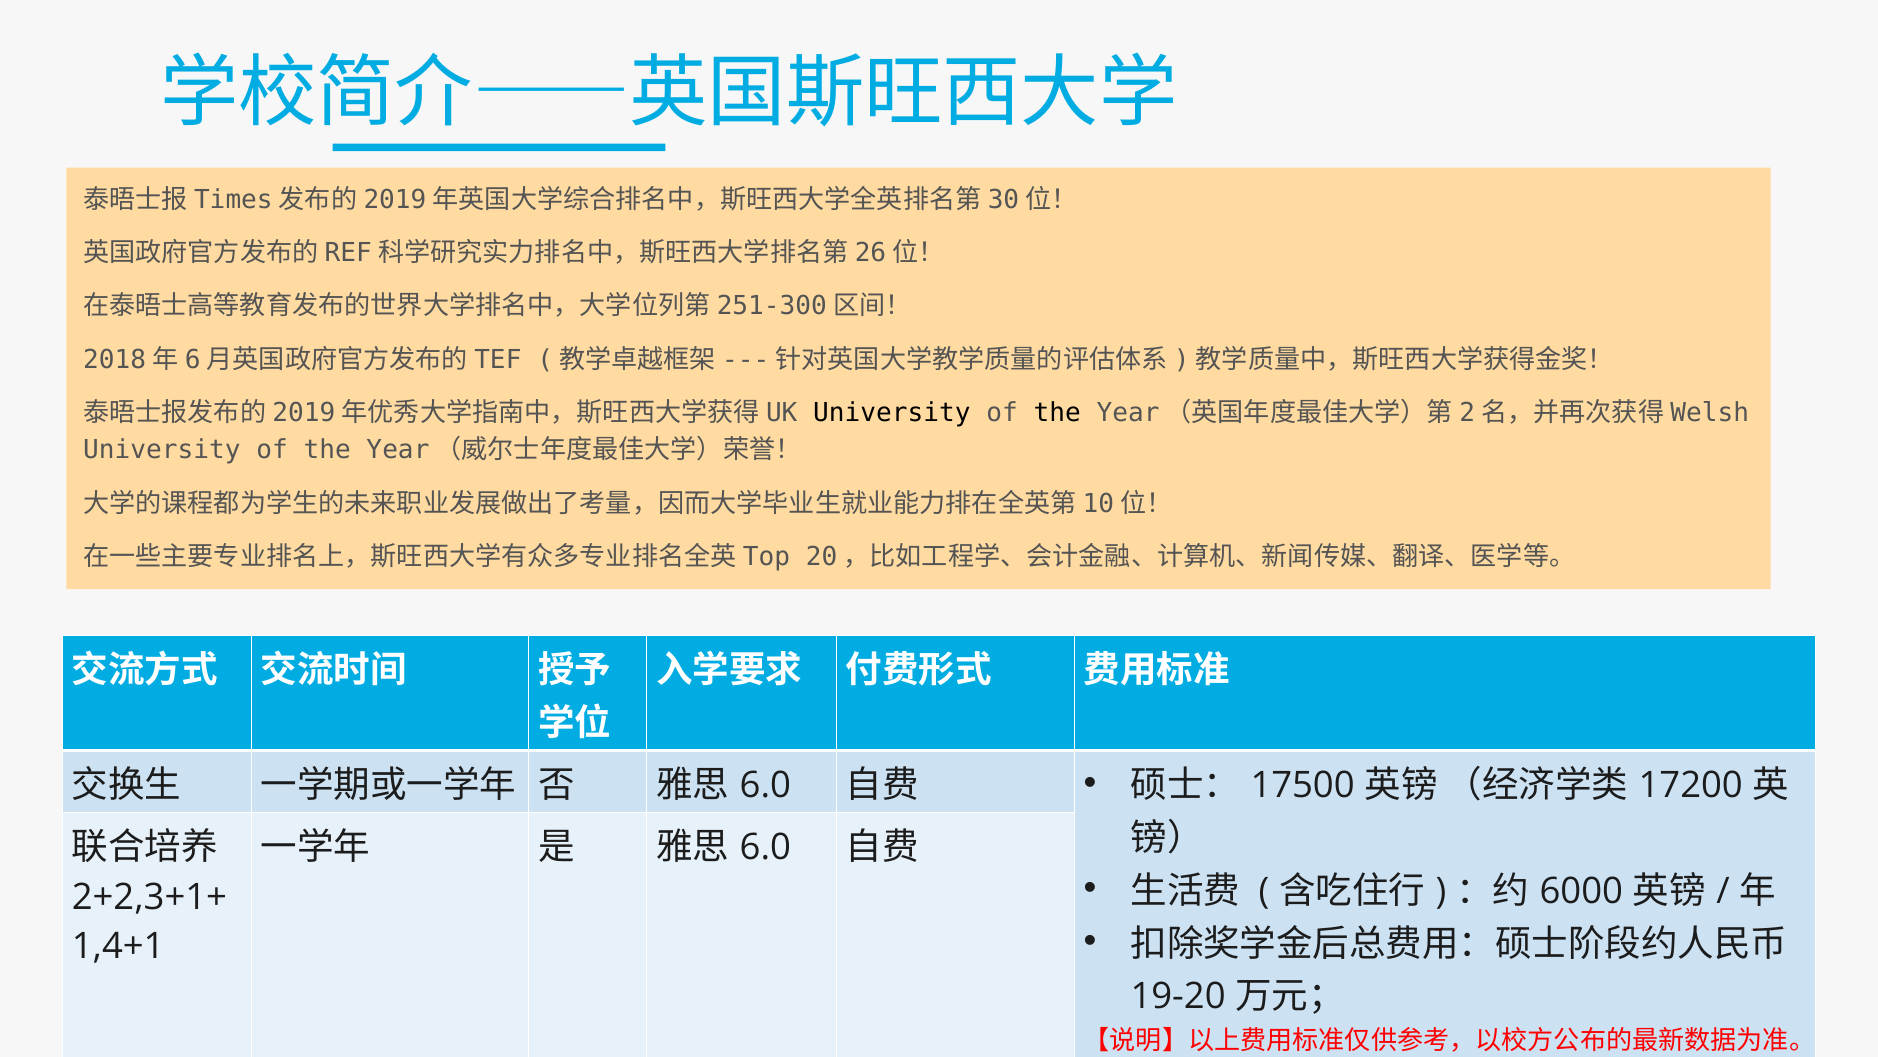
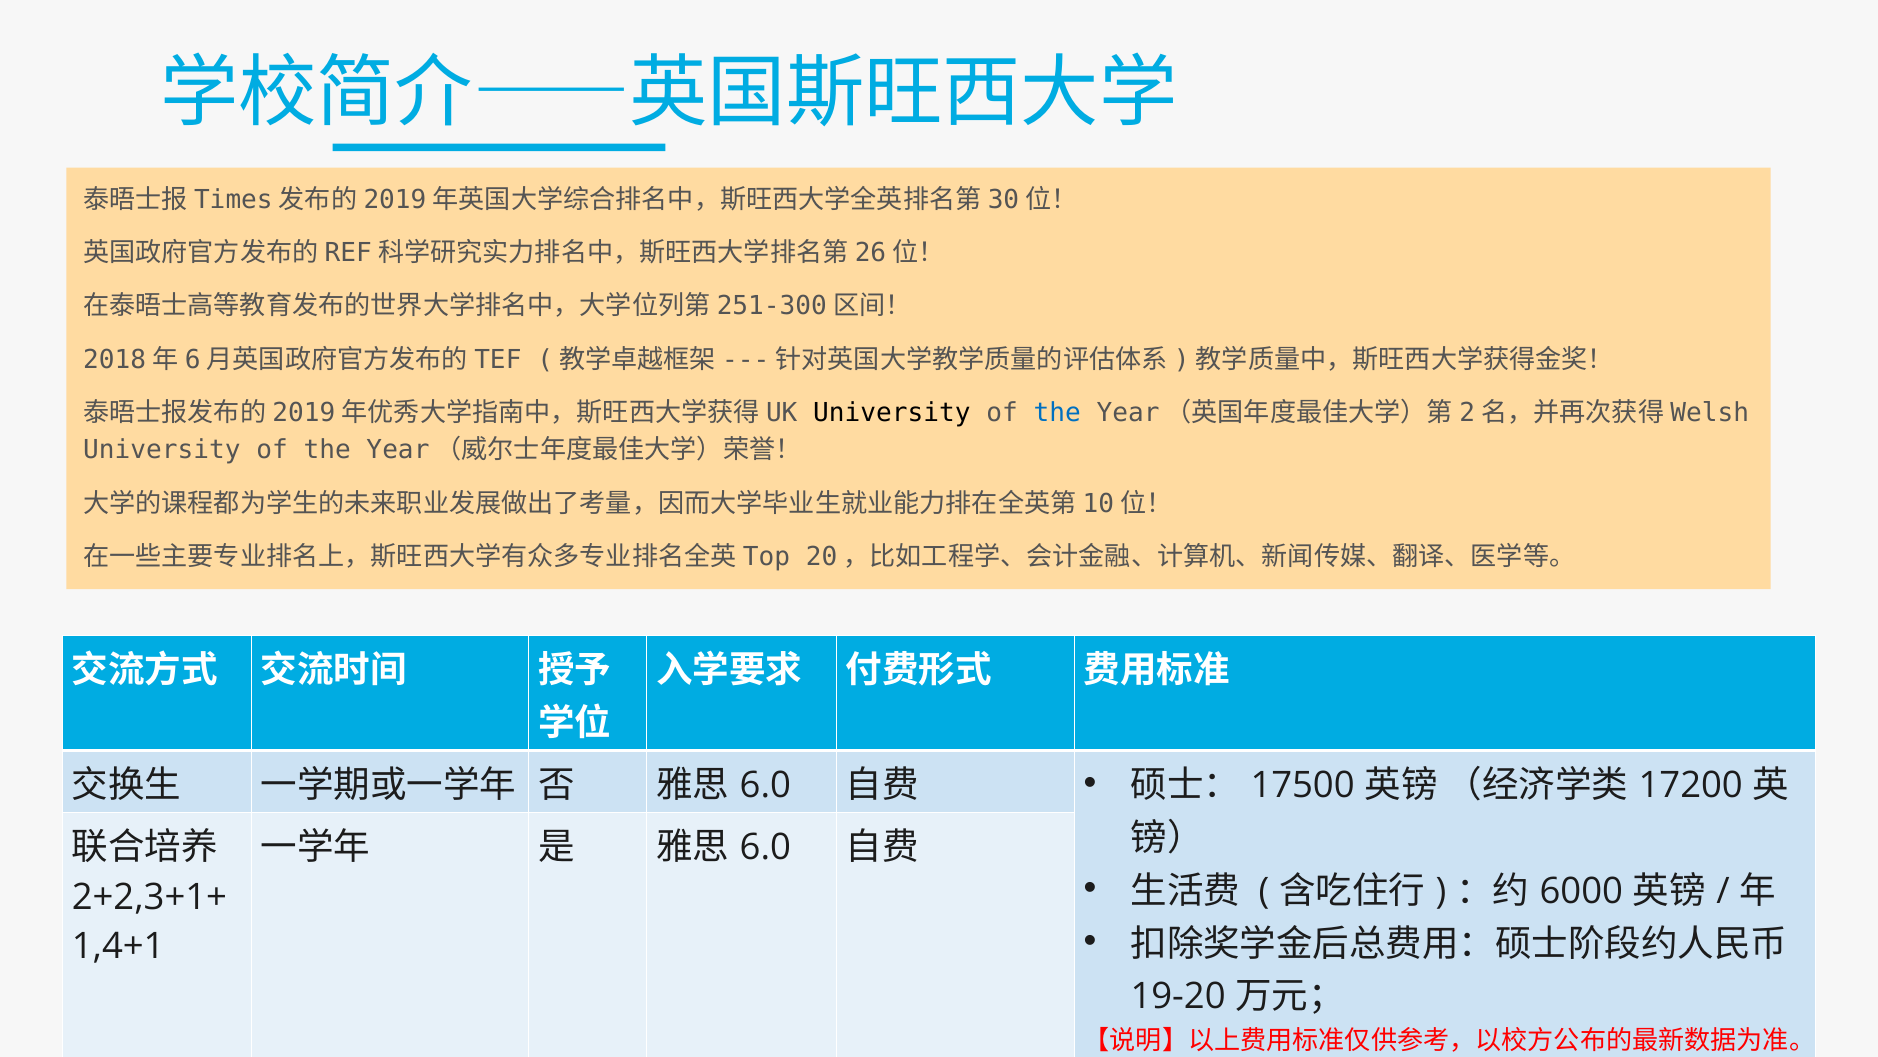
the colour: black -> blue (1057, 413)
